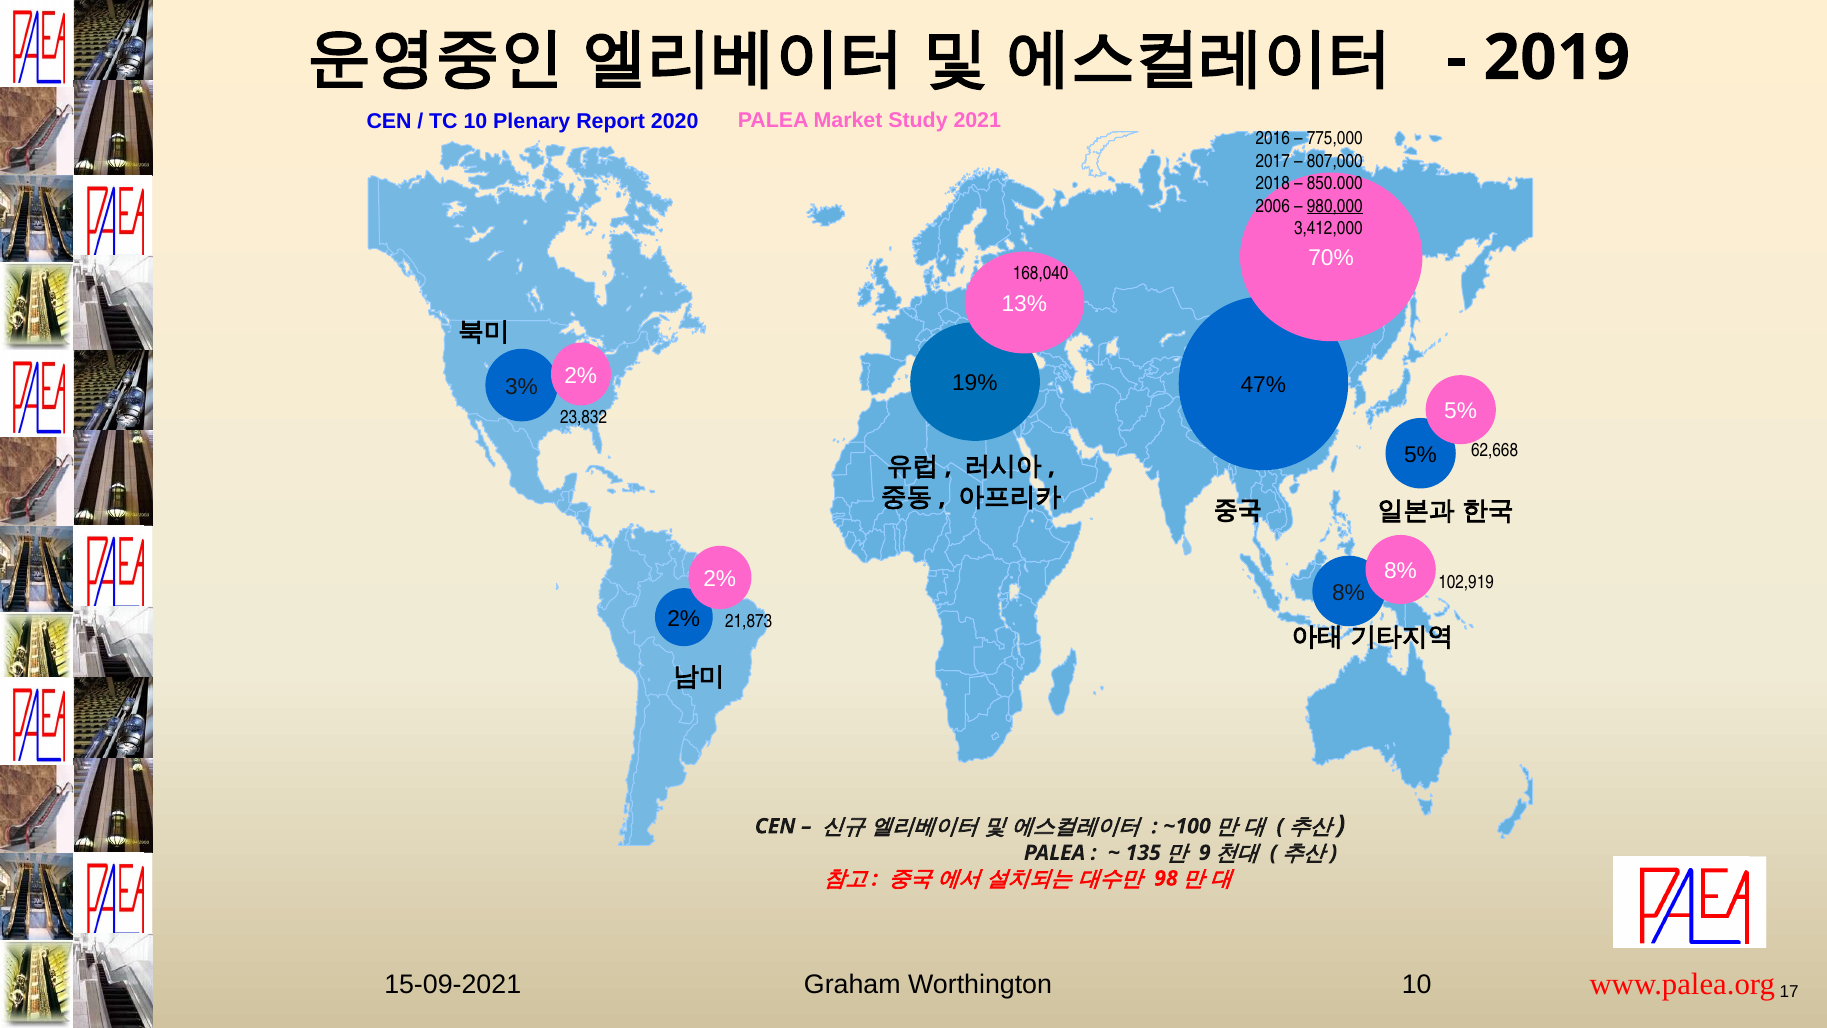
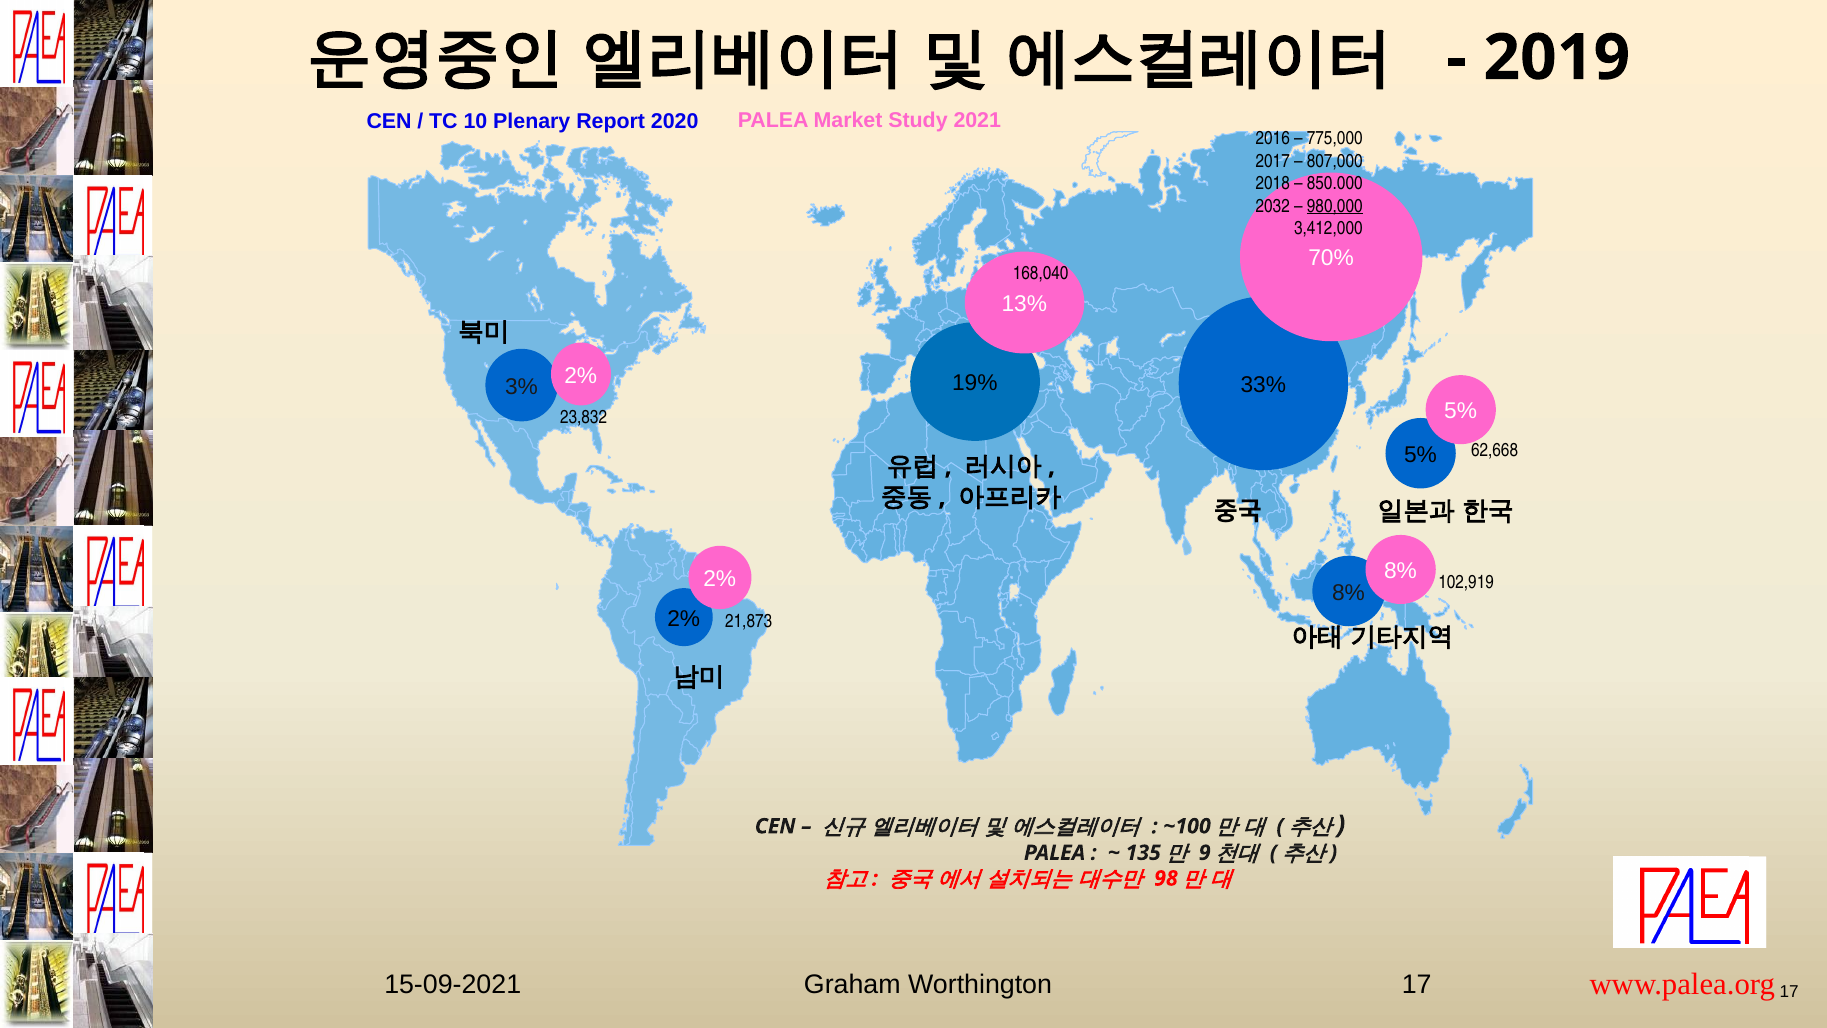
2006: 2006 -> 2032 (1273, 206)
47%: 47% -> 33% (1263, 385)
Worthington 10: 10 -> 17 (1417, 985)
